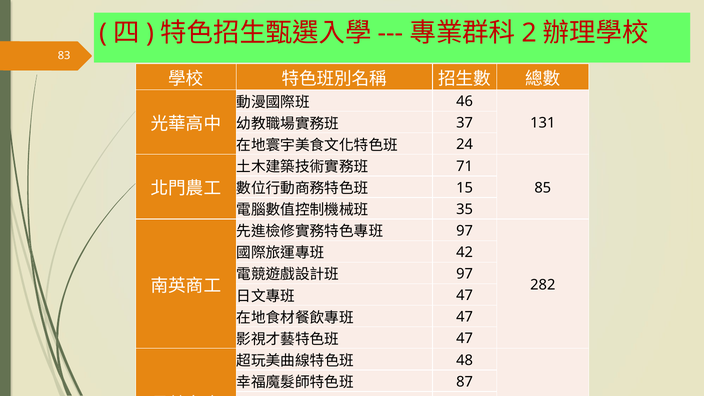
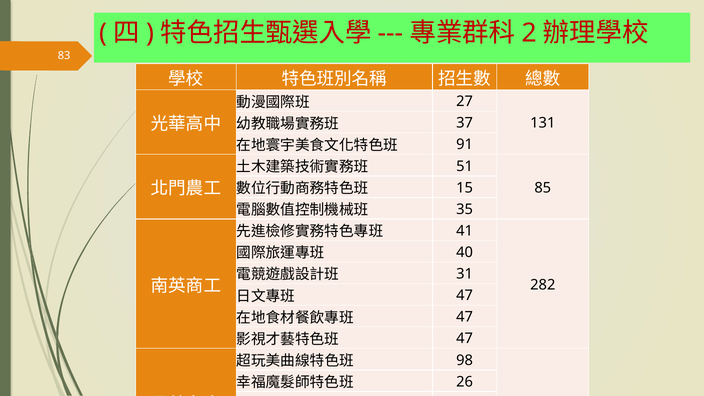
46: 46 -> 27 (465, 102)
24: 24 -> 91 (465, 145)
71: 71 -> 51 (465, 166)
97: 97 -> 41 (465, 231)
42: 42 -> 40 (465, 252)
97: 97 -> 31 (465, 274)
48: 48 -> 98 (465, 360)
87: 87 -> 26 (465, 382)
